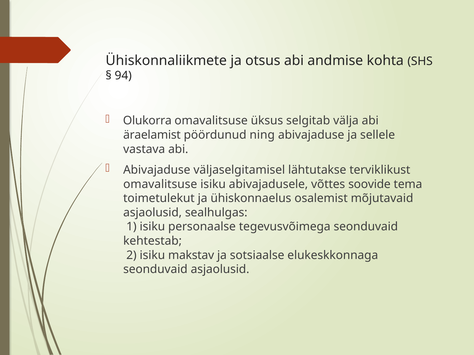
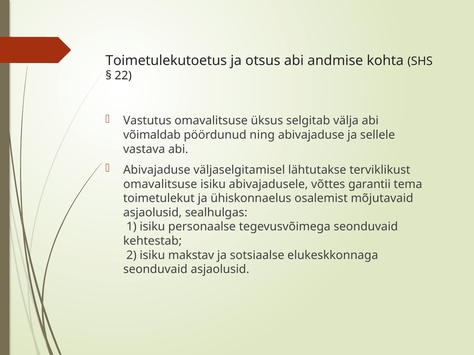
Ühiskonnaliikmete: Ühiskonnaliikmete -> Toimetulekutoetus (166, 61)
94: 94 -> 22 (123, 76)
Olukorra: Olukorra -> Vastutus (147, 121)
äraelamist: äraelamist -> võimaldab (152, 135)
soovide: soovide -> garantii (369, 184)
